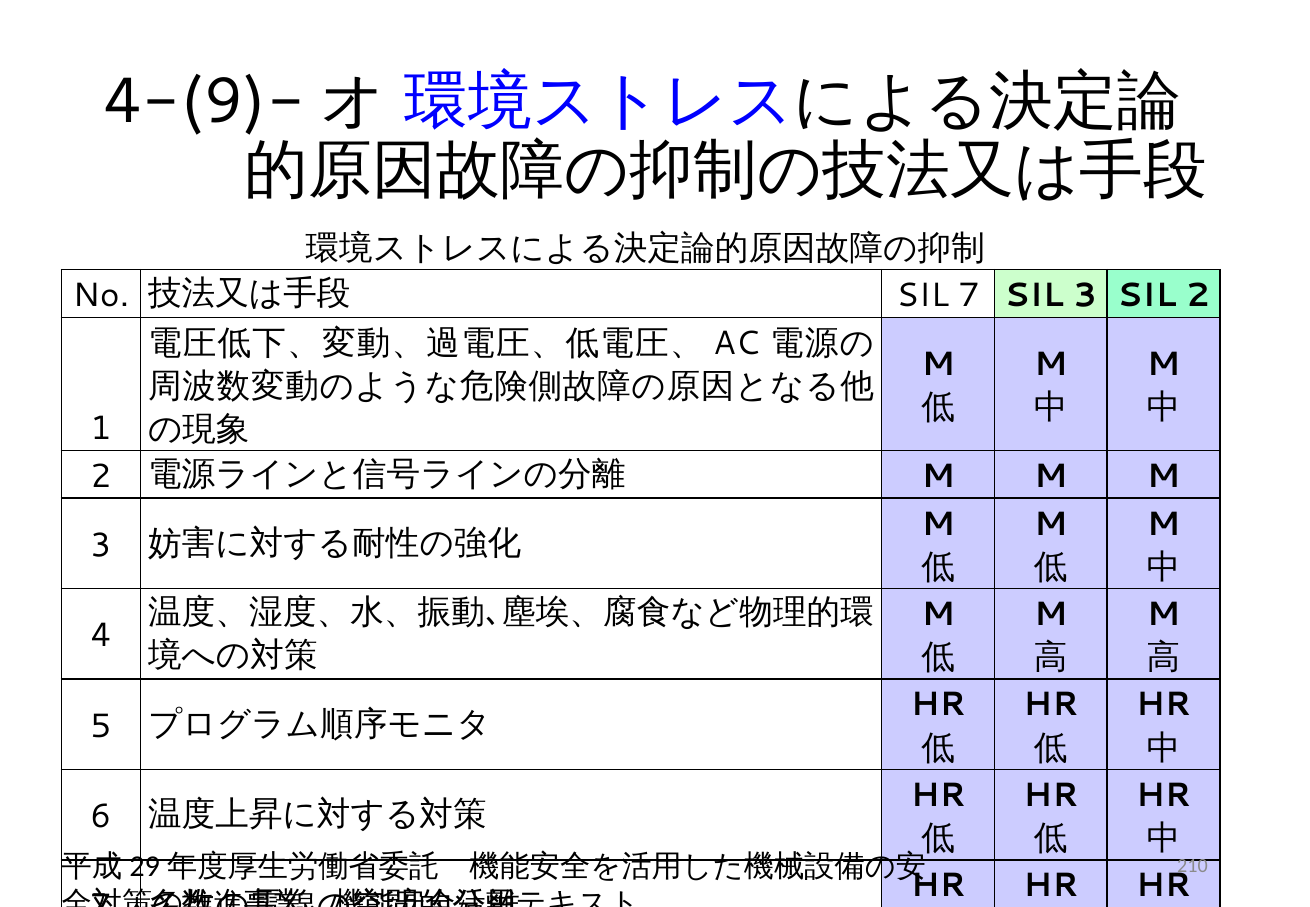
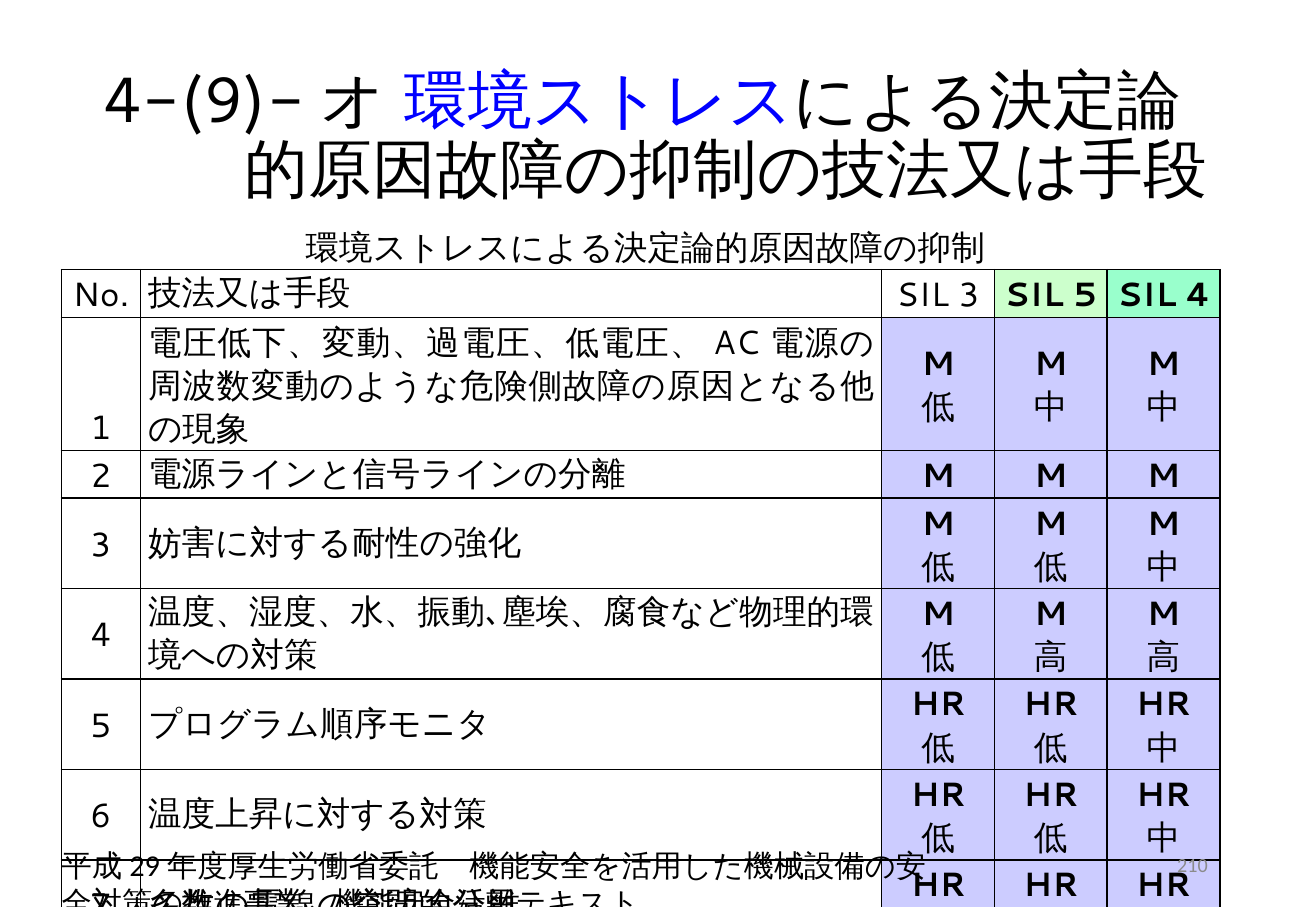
SIL 7: 7 -> 3 (969, 295)
SIL 3: 3 -> 5 (1085, 295)
SIL 2: 2 -> 4 (1198, 295)
